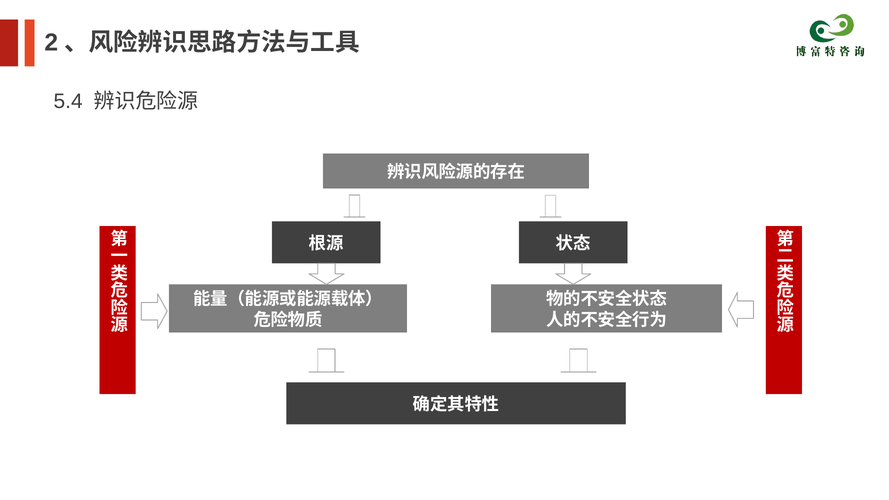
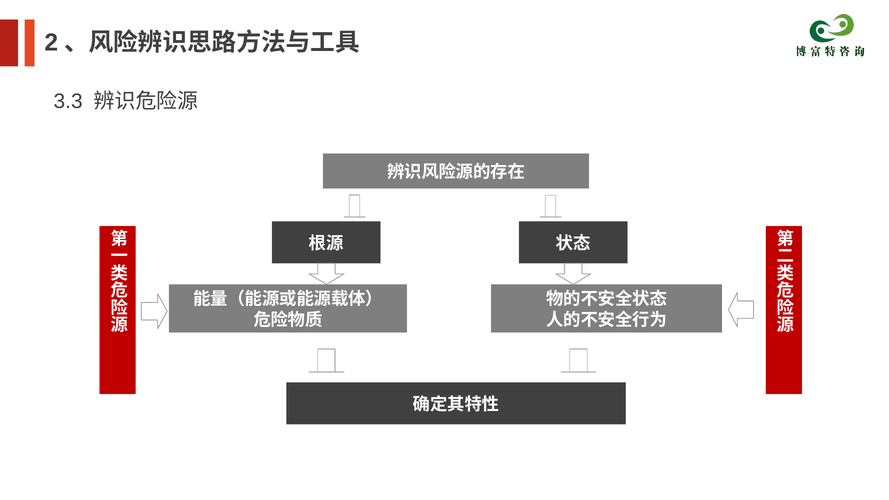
5.4: 5.4 -> 3.3 (68, 101)
